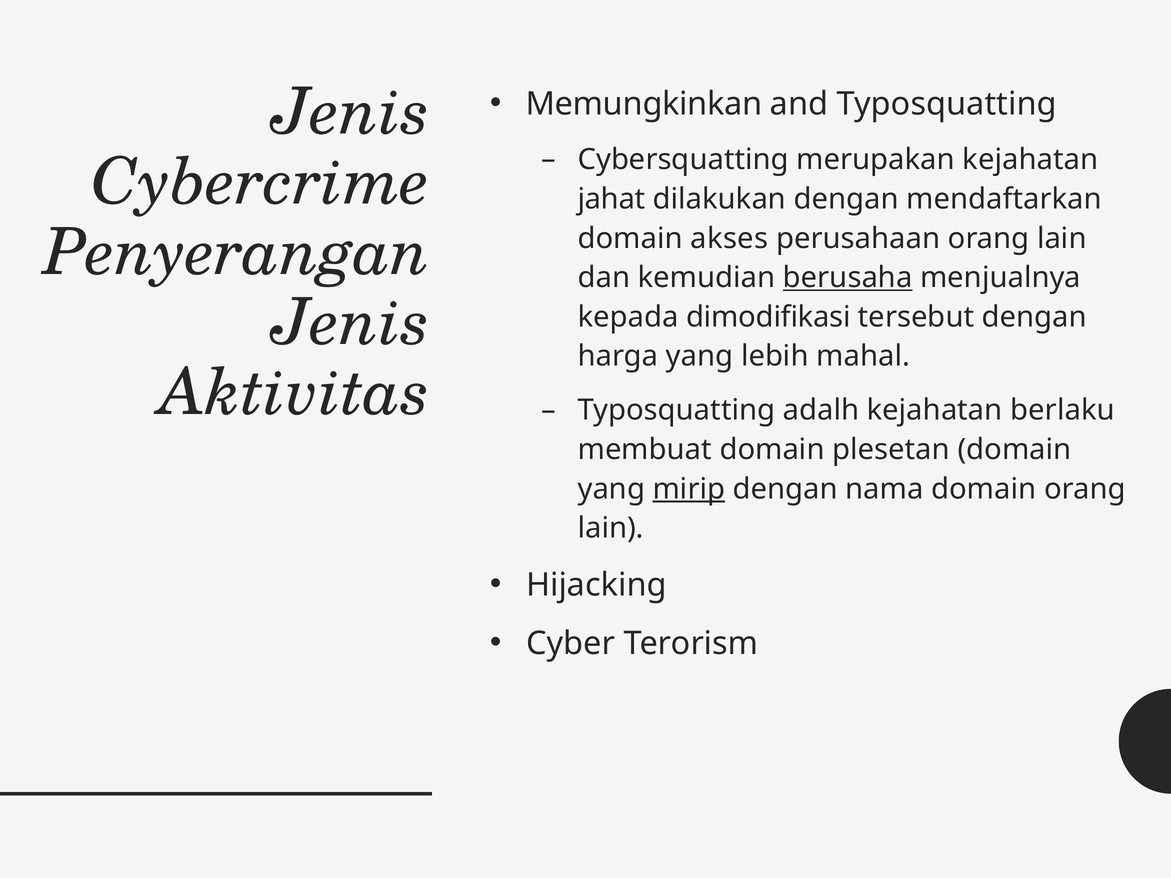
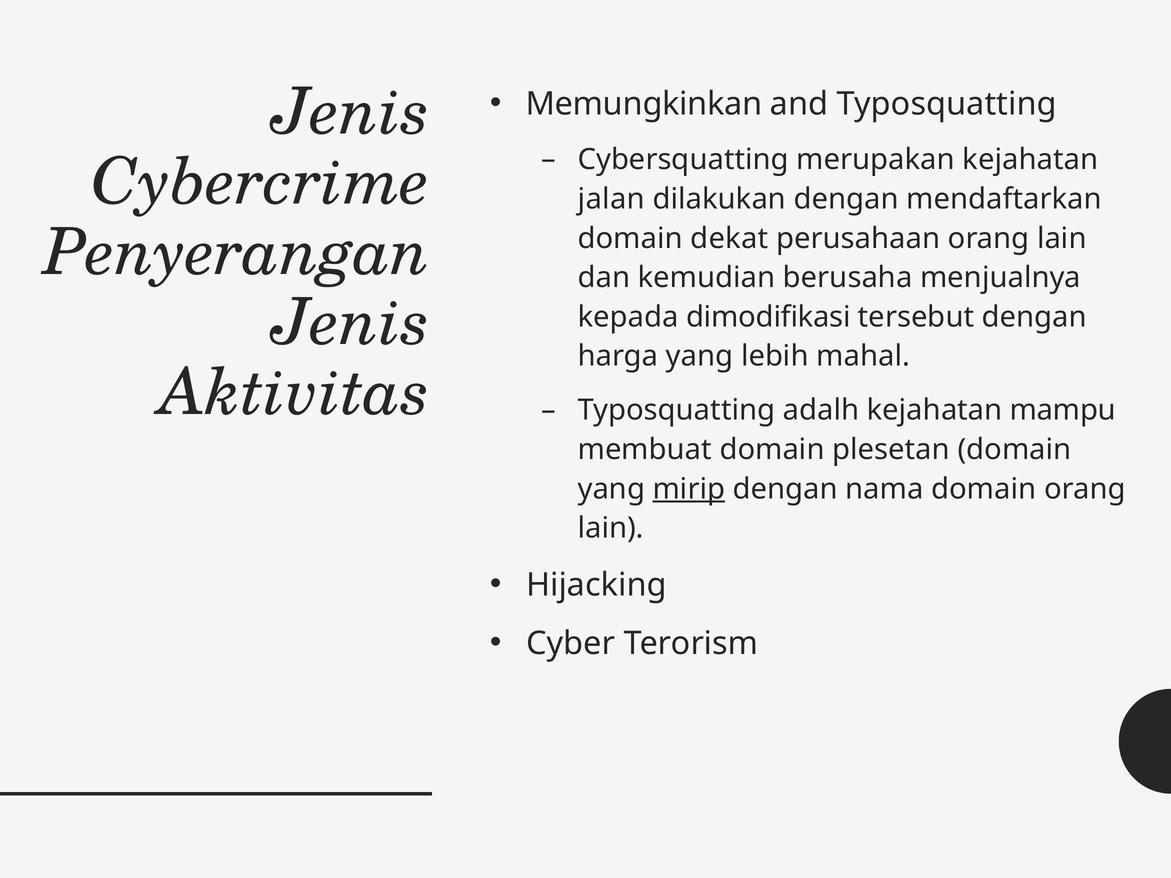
jahat: jahat -> jalan (611, 199)
akses: akses -> dekat (729, 238)
berusaha underline: present -> none (848, 278)
berlaku: berlaku -> mampu (1063, 410)
